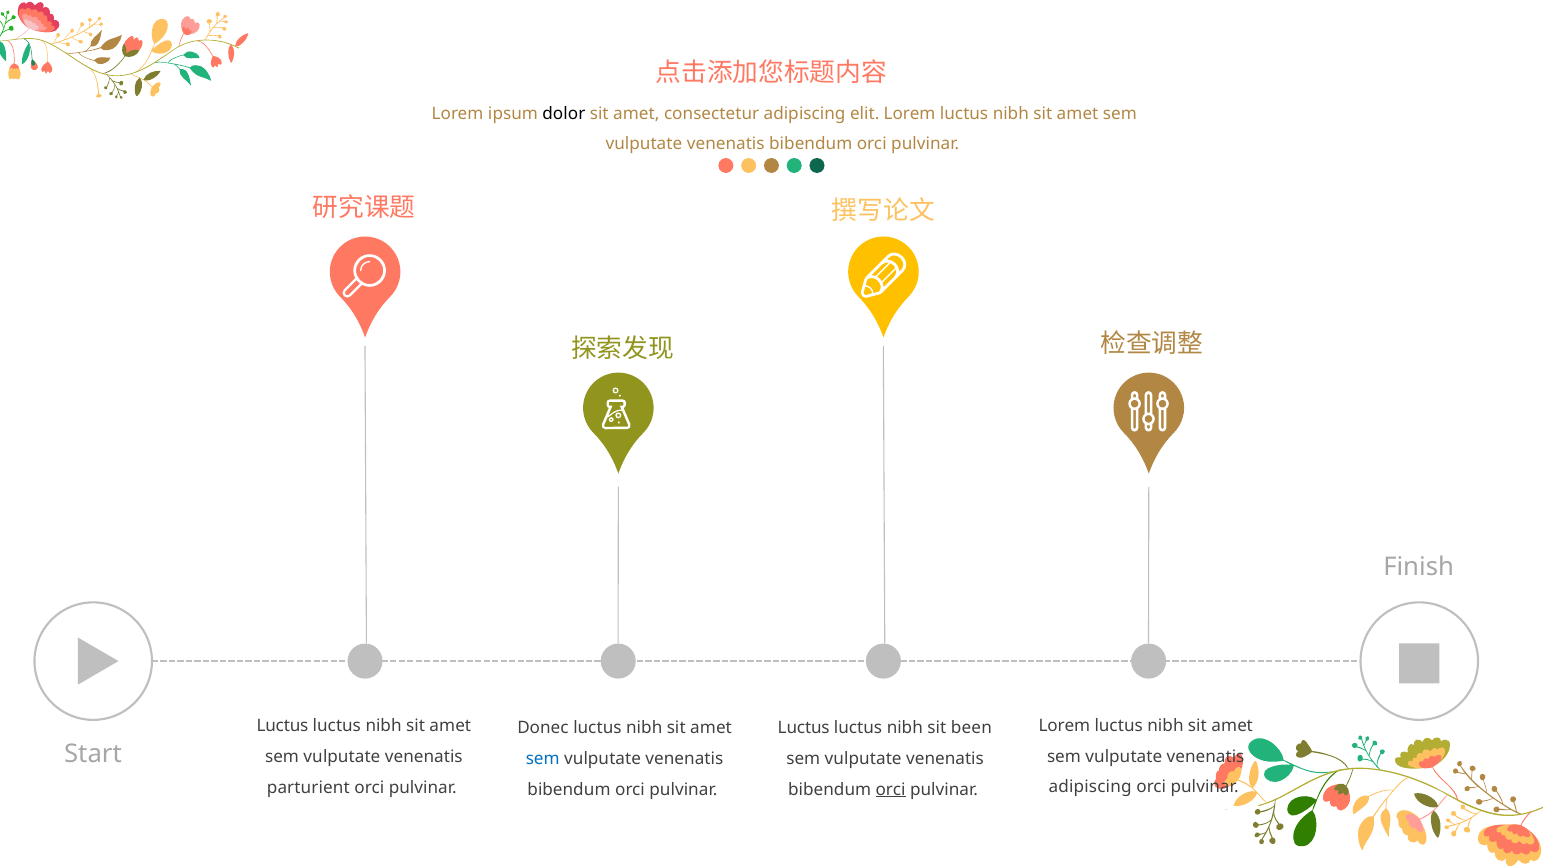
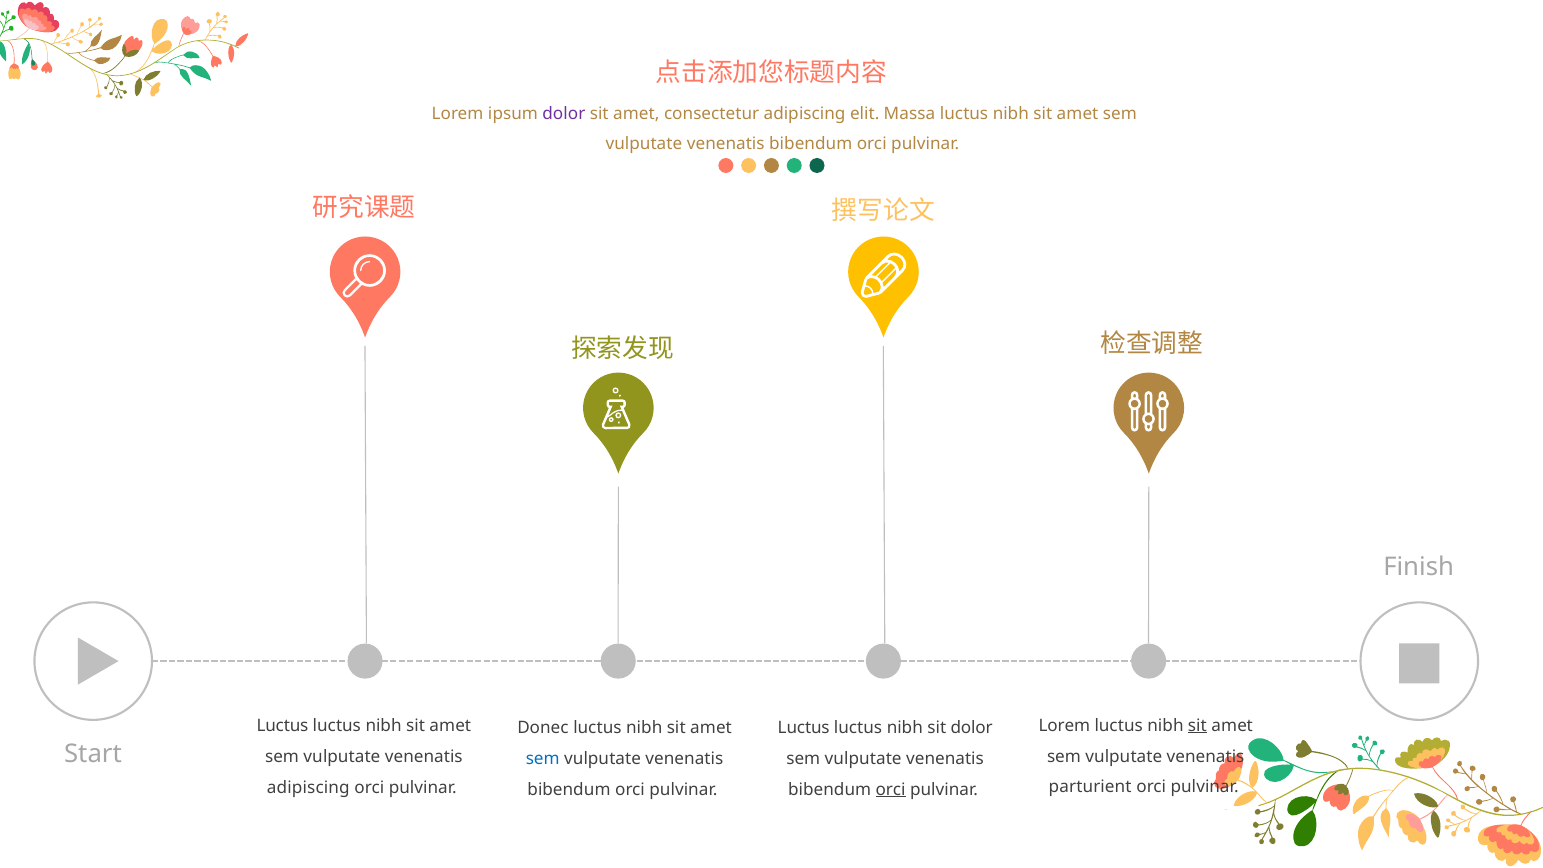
dolor colour: black -> purple (564, 113)
elit Lorem: Lorem -> Massa (909, 113)
sit underline: none -> present (1197, 726)
sit been: been -> dolor (972, 728)
adipiscing: adipiscing -> parturient (1090, 787)
parturient: parturient -> adipiscing (308, 788)
